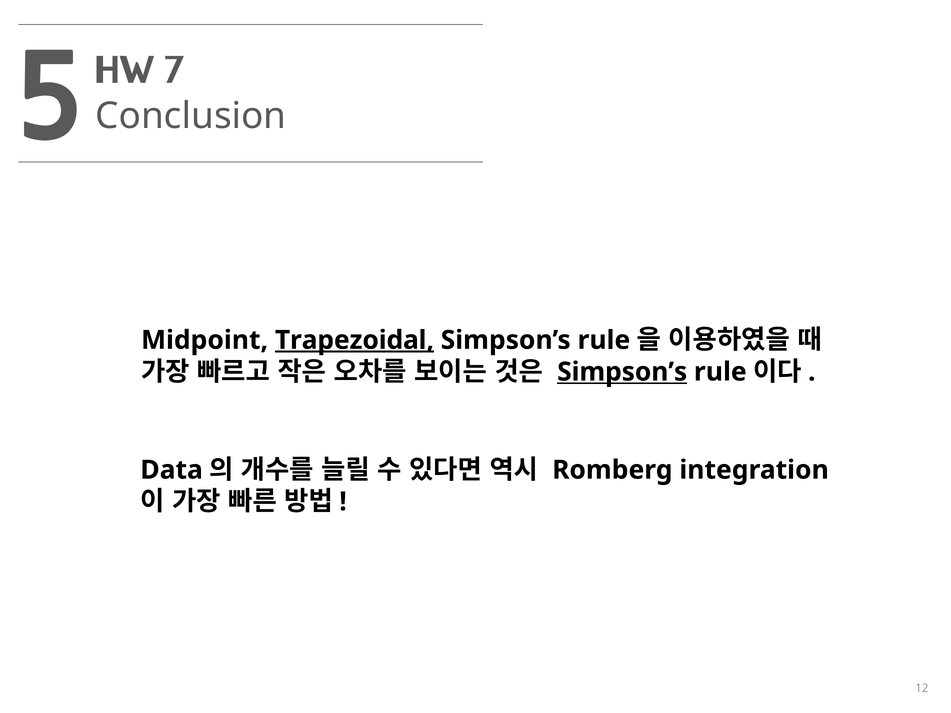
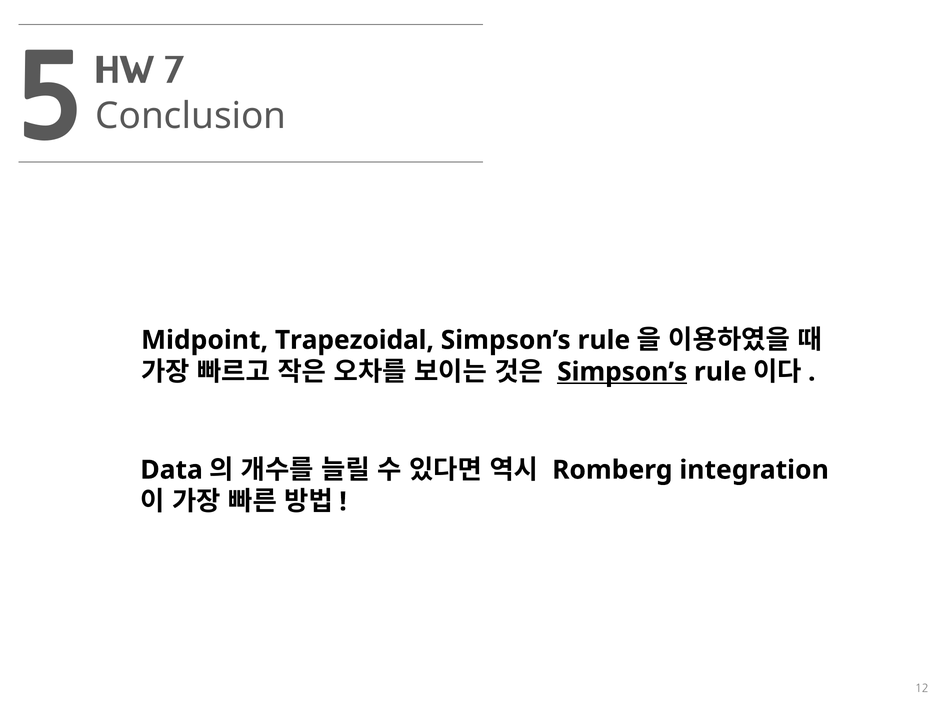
Trapezoidal underline: present -> none (354, 340)
